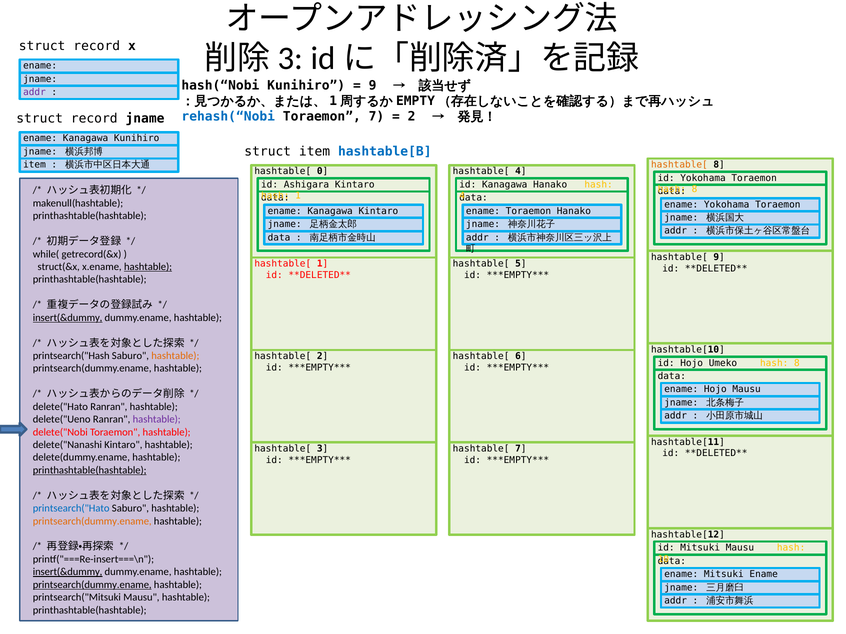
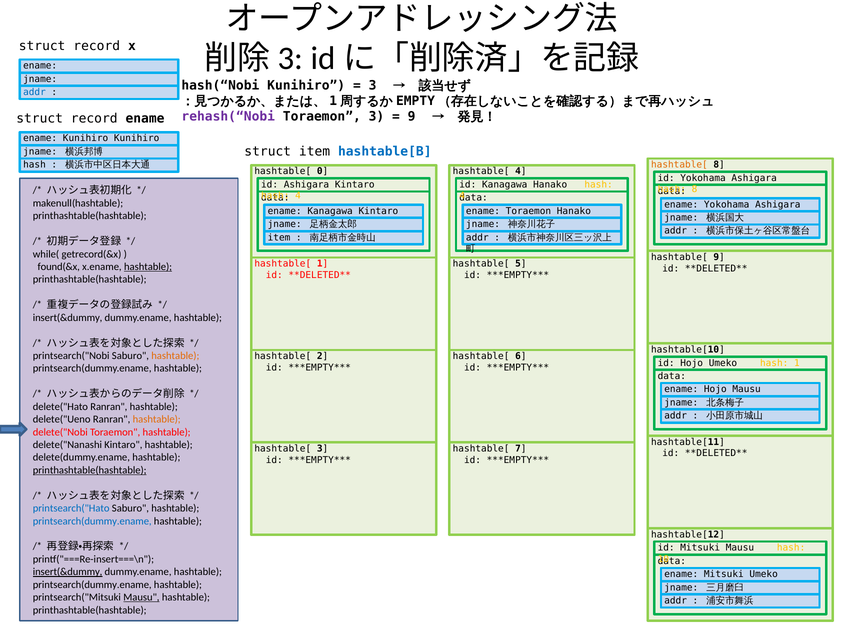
9: 9 -> 3 (373, 85)
addr colour: purple -> blue (34, 92)
rehash(“Nobi colour: blue -> purple (228, 117)
Toraemon 7: 7 -> 3 (376, 117)
2: 2 -> 9 (412, 117)
record jname: jname -> ename (145, 119)
Kanagawa: Kanagawa -> Kunihiro (86, 138)
item: item -> hash (34, 165)
Toraemon: Toraemon -> Ashigara (754, 178)
1: 1 -> 4 (298, 196)
ename Yokohama Toraemon: Toraemon -> Ashigara (778, 205)
data: data -> item (279, 238)
struct(&x: struct(&x -> found(&x (59, 267)
insert(&dummy underline: present -> none (68, 318)
printsearch("Hash: printsearch("Hash -> printsearch("Nobi (71, 356)
8: 8 -> 1 (797, 363)
hashtable colour: purple -> orange (157, 420)
printsearch(dummy.ename colour: orange -> blue (92, 521)
Mitsuki Ename: Ename -> Umeko (764, 575)
printsearch(dummy.ename underline: present -> none (92, 585)
Mausu underline: none -> present (141, 598)
